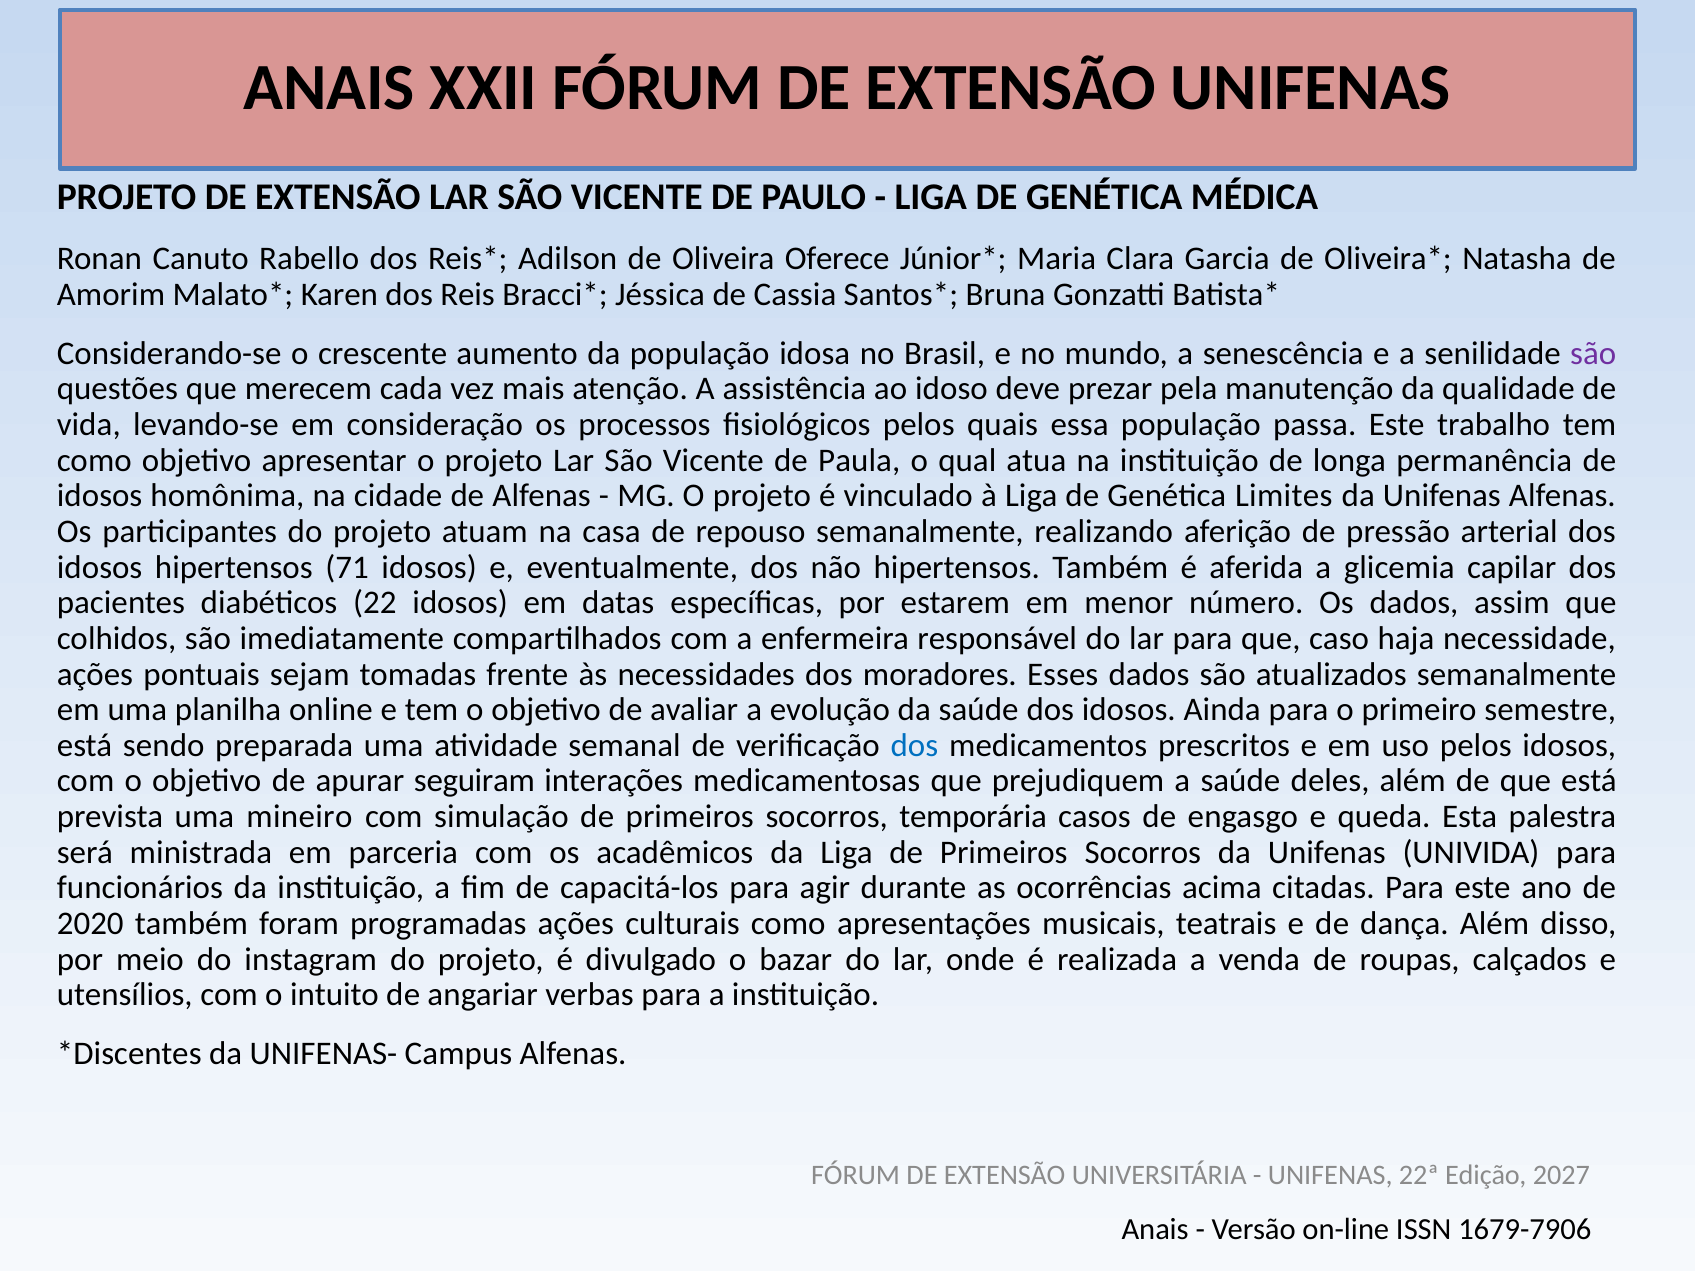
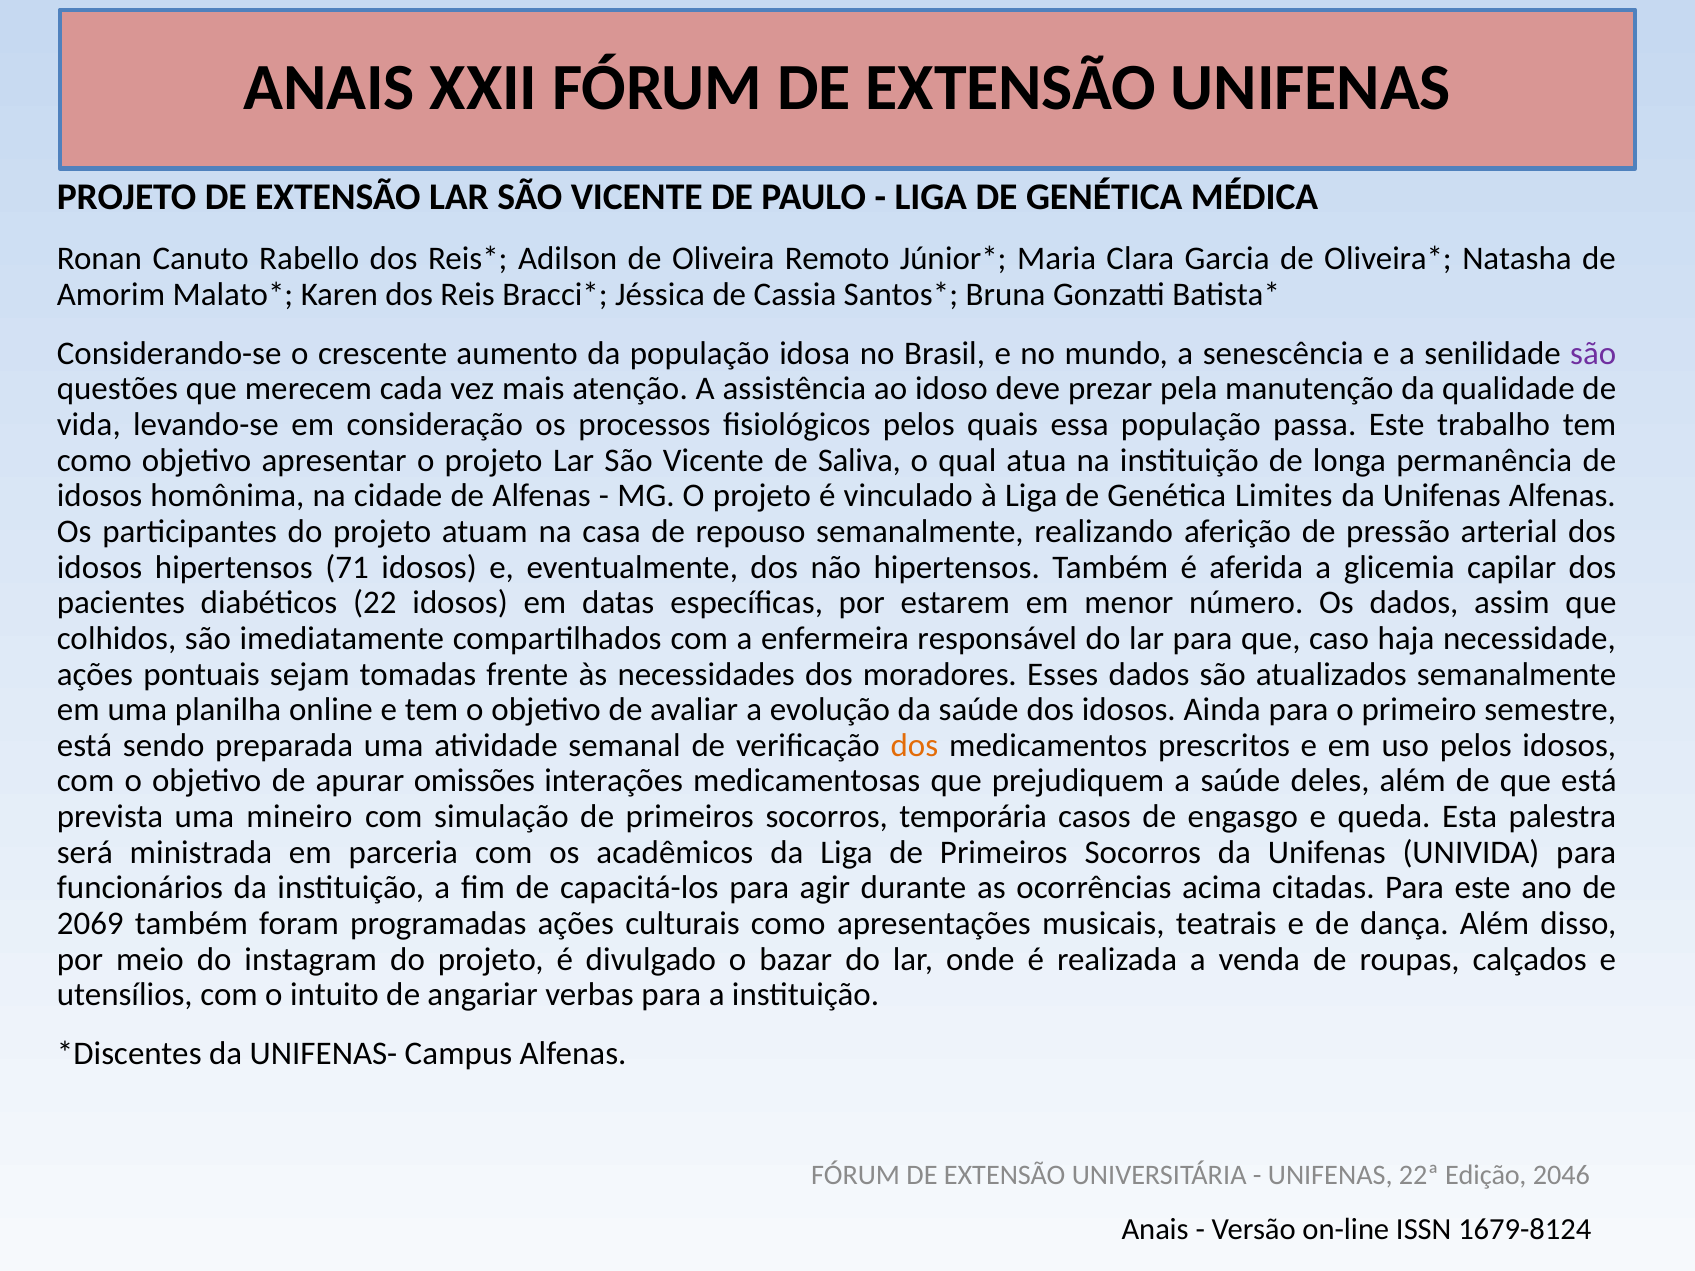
Oferece: Oferece -> Remoto (837, 259)
Paula: Paula -> Saliva (859, 460)
dos colour: blue -> orange (914, 746)
seguiram: seguiram -> omissões (474, 781)
2020: 2020 -> 2069 (90, 924)
2027: 2027 -> 2046 (1561, 1175)
1679-7906: 1679-7906 -> 1679-8124 (1525, 1230)
